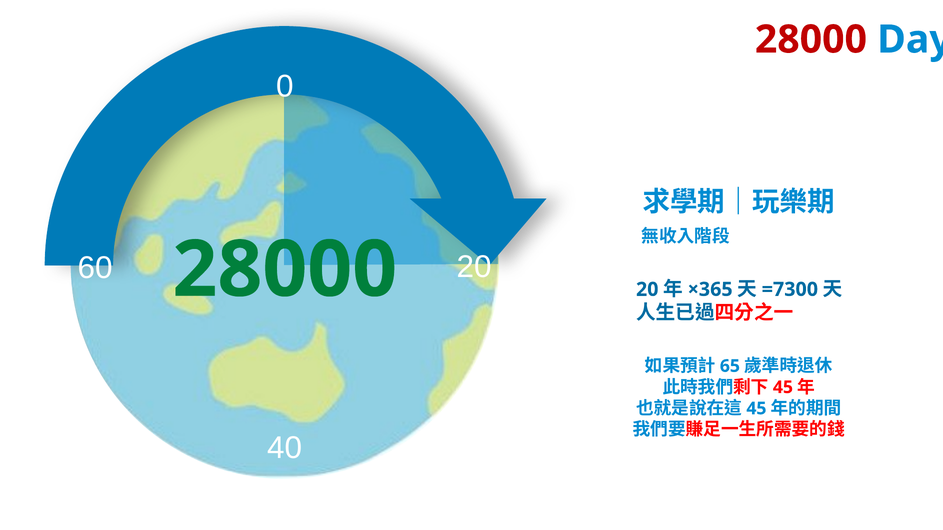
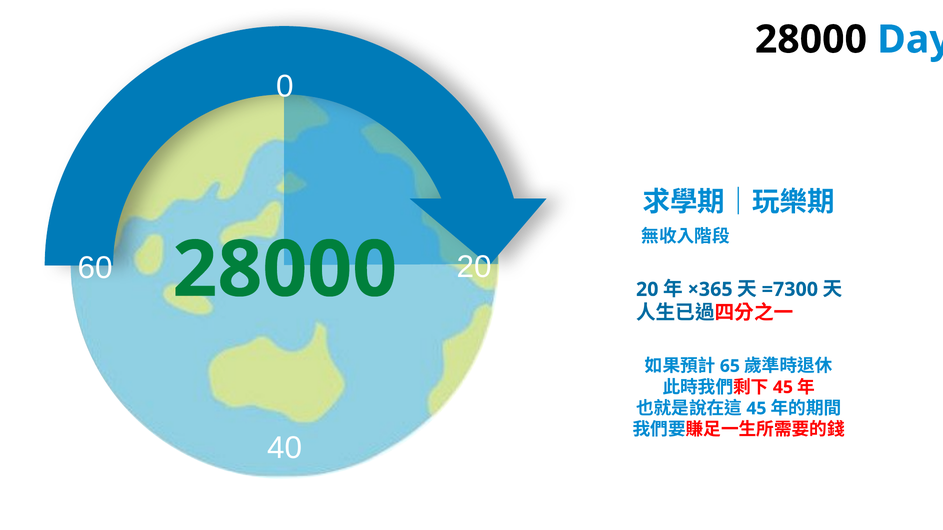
28000 colour: red -> black (811, 40)
